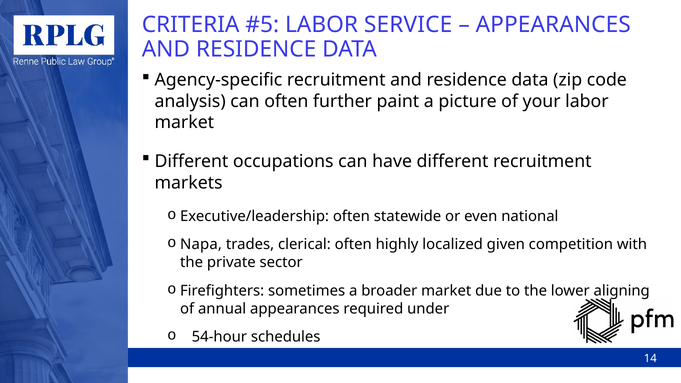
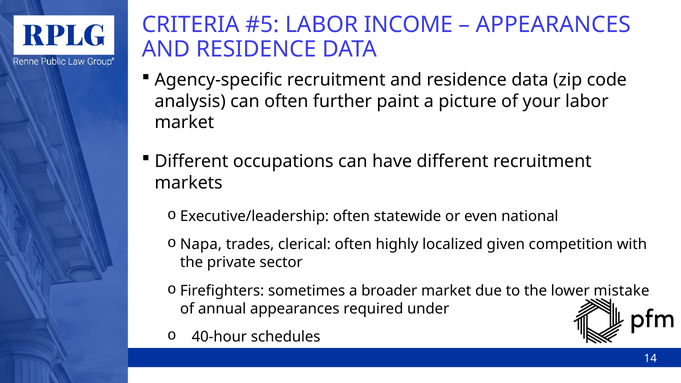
SERVICE: SERVICE -> INCOME (408, 25)
aligning: aligning -> mistake (622, 291)
54-hour: 54-hour -> 40-hour (219, 337)
